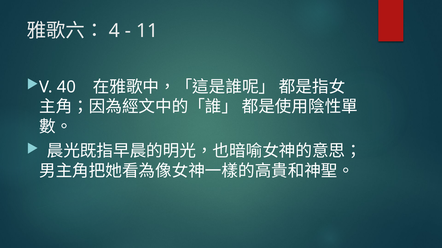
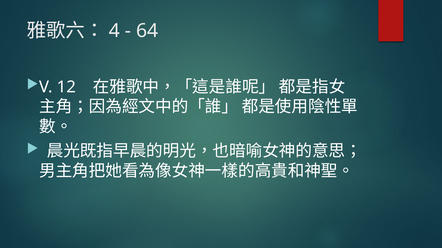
11: 11 -> 64 (147, 31)
40: 40 -> 12 (66, 87)
